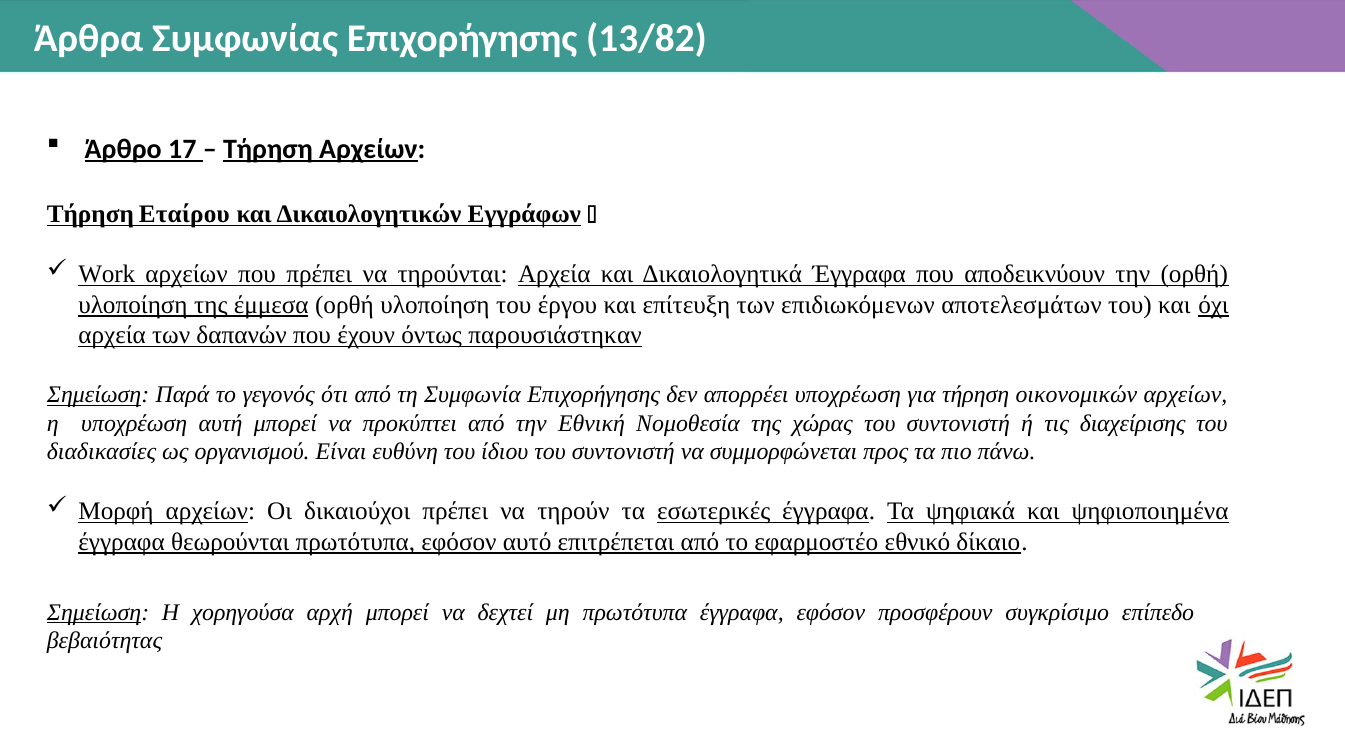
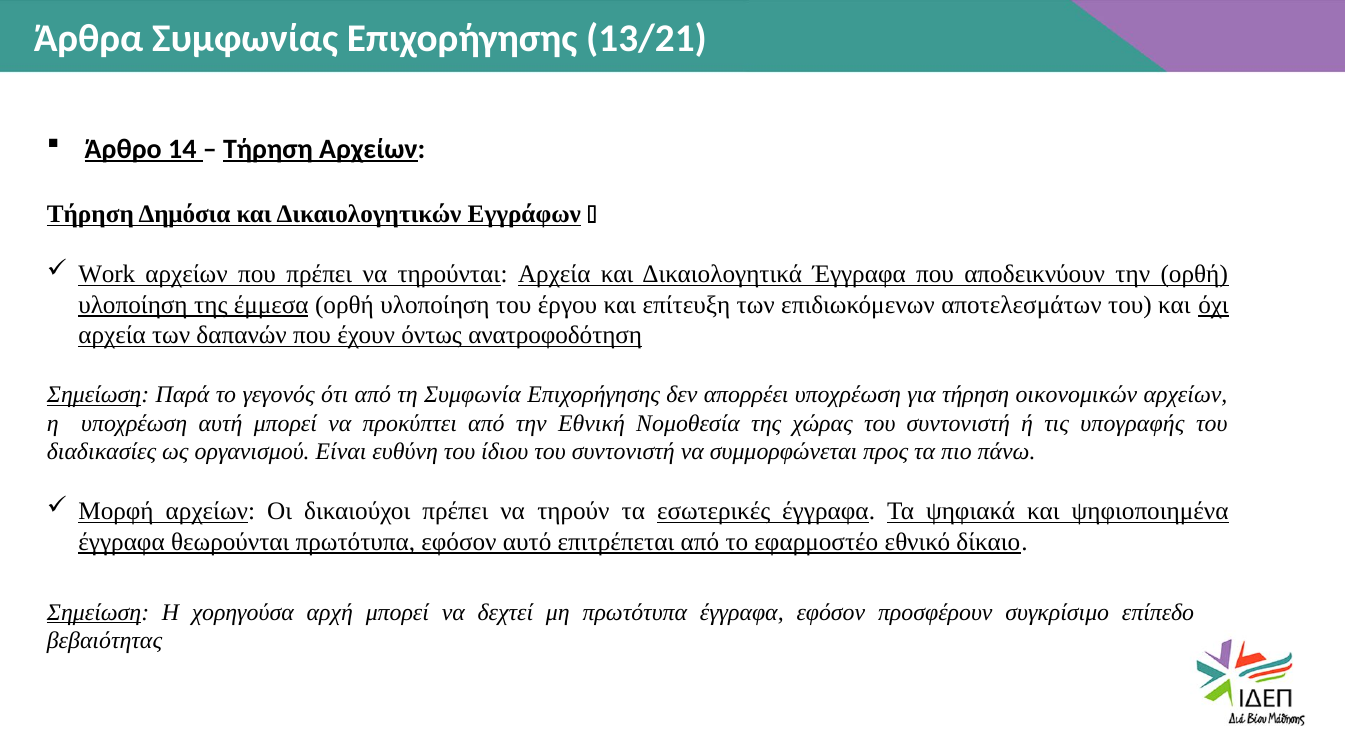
13/82: 13/82 -> 13/21 (647, 39)
17: 17 -> 14 (182, 149)
Εταίρου: Εταίρου -> Δημόσια (185, 214)
παρουσιάστηκαν: παρουσιάστηκαν -> ανατροφοδότηση (555, 335)
διαχείρισης: διαχείρισης -> υπογραφής (1132, 424)
